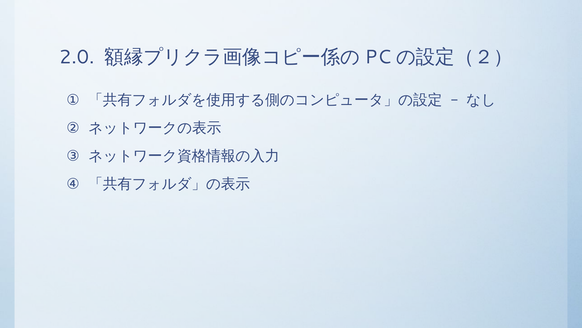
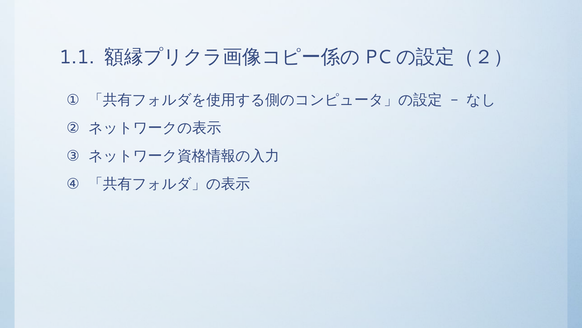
2.0: 2.0 -> 1.1 (77, 57)
